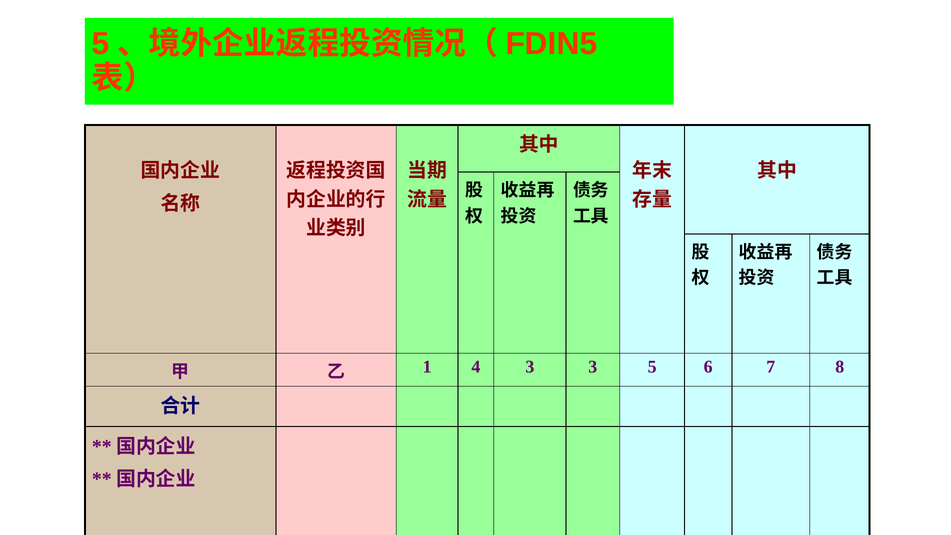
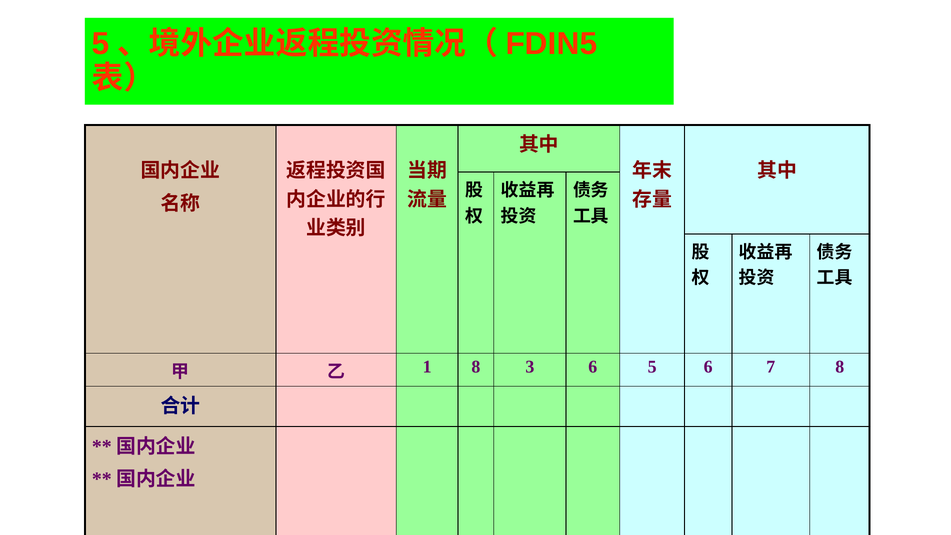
1 4: 4 -> 8 (476, 367)
3 3: 3 -> 6 (593, 367)
